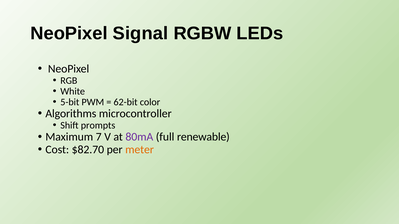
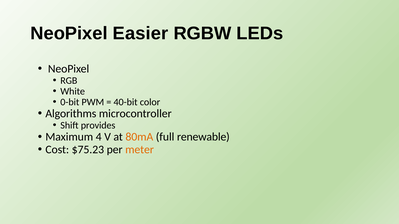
Signal: Signal -> Easier (140, 34)
5-bit: 5-bit -> 0-bit (70, 102)
62-bit: 62-bit -> 40-bit (126, 102)
prompts: prompts -> provides (98, 126)
7: 7 -> 4 (99, 137)
80mA colour: purple -> orange (139, 137)
$82.70: $82.70 -> $75.23 (88, 150)
